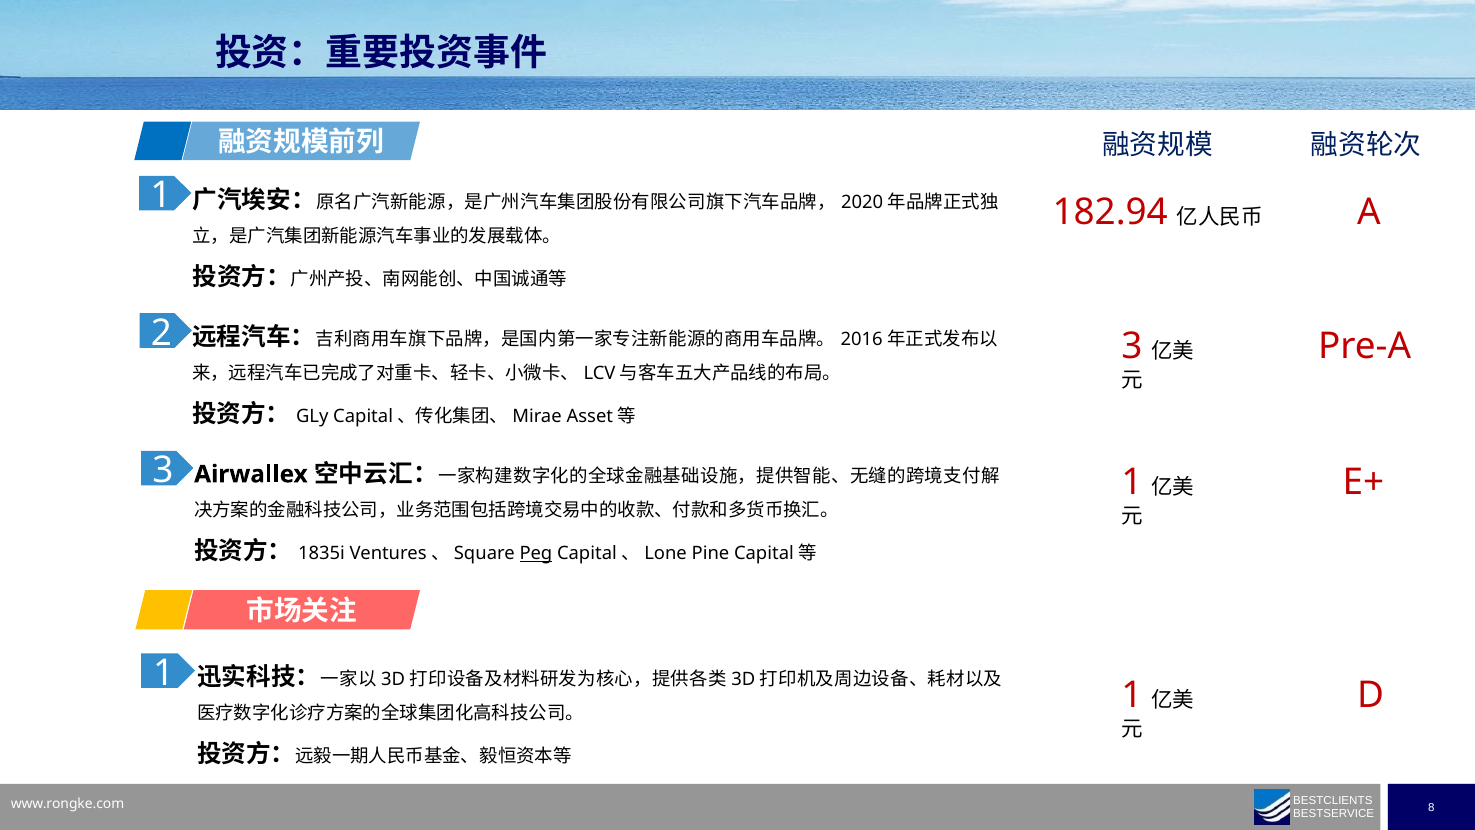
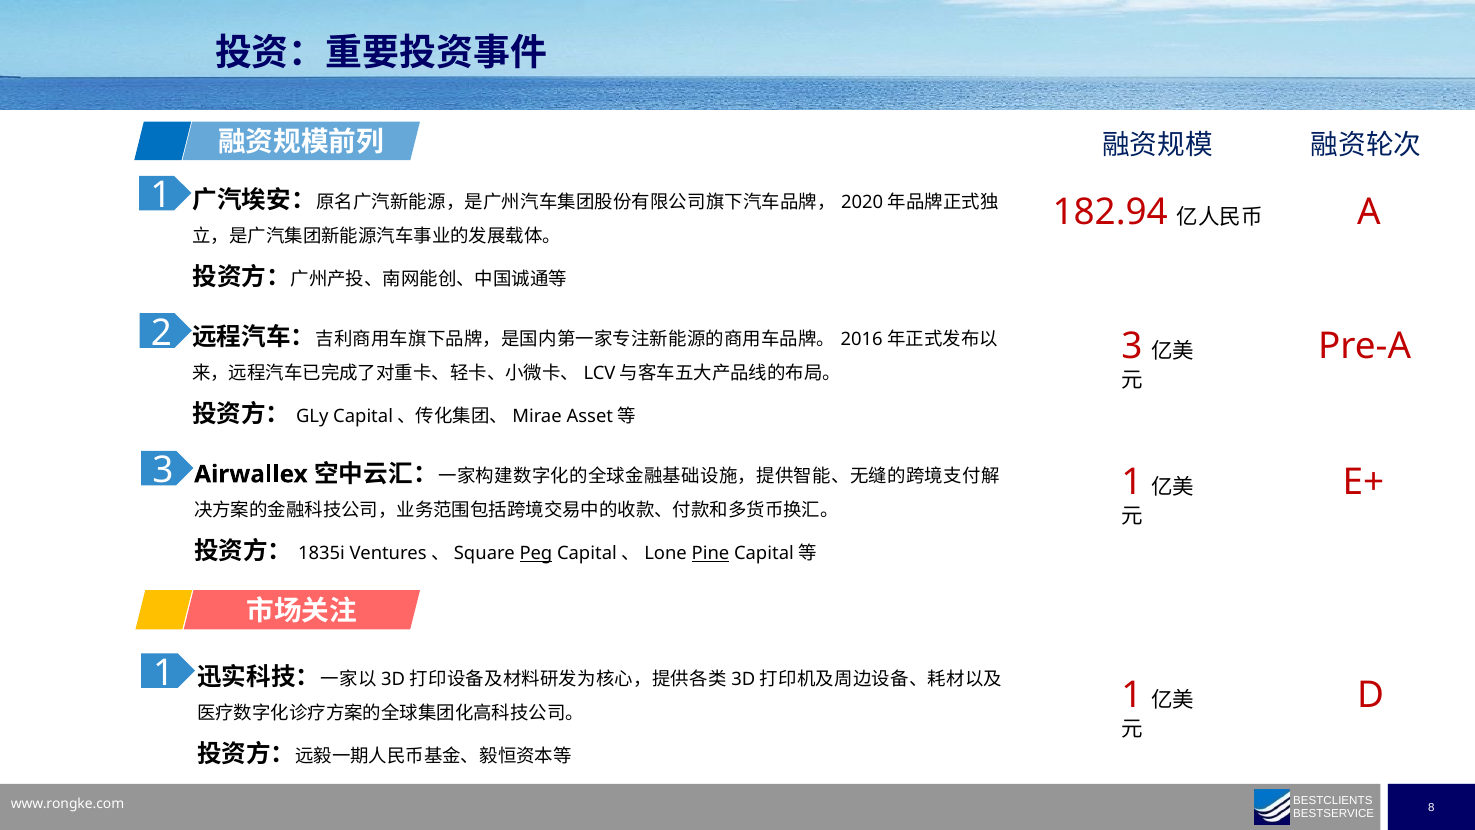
Pine underline: none -> present (711, 554)
